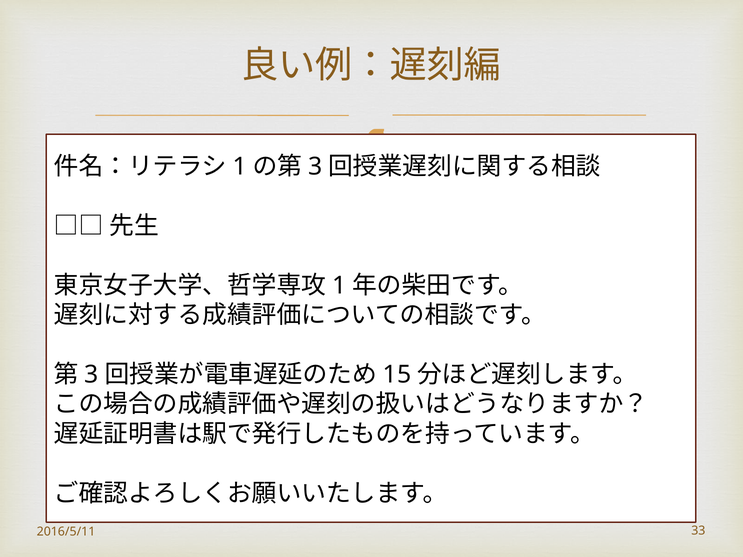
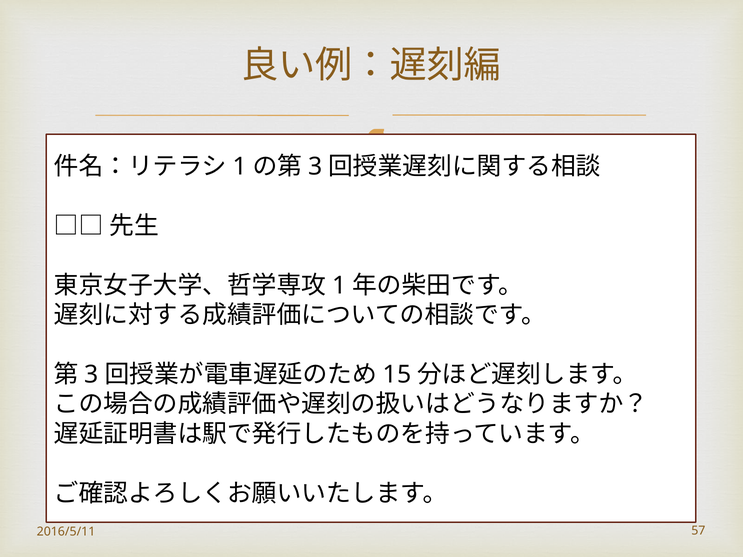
33: 33 -> 57 (698, 531)
